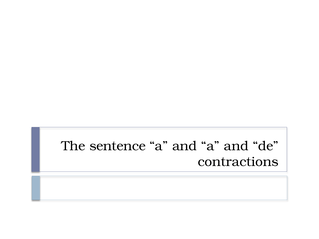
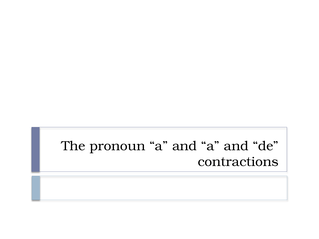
sentence: sentence -> pronoun (118, 146)
